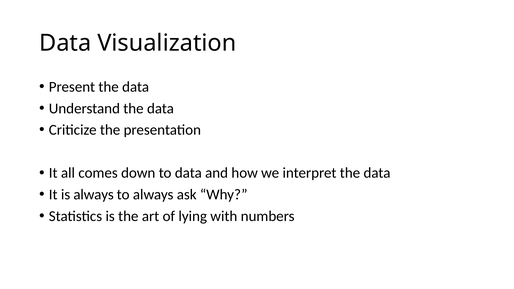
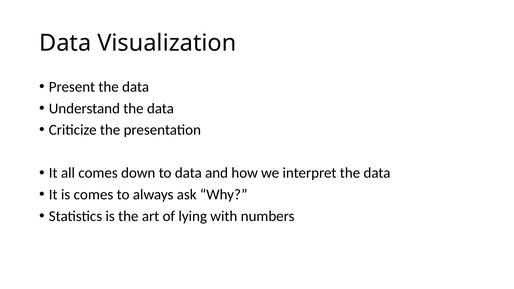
is always: always -> comes (93, 195)
